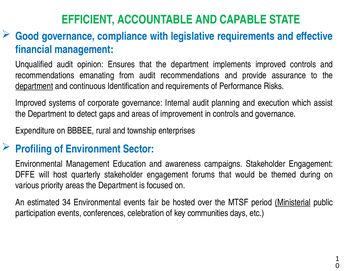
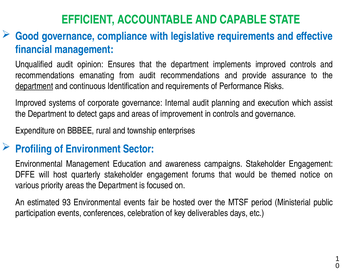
during: during -> notice (310, 175)
34: 34 -> 93 (67, 203)
Ministerial underline: present -> none (293, 203)
communities: communities -> deliverables (208, 214)
